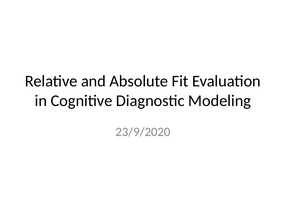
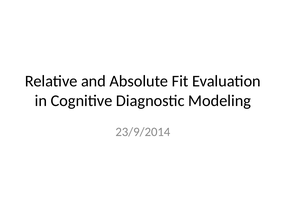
23/9/2020: 23/9/2020 -> 23/9/2014 (143, 131)
